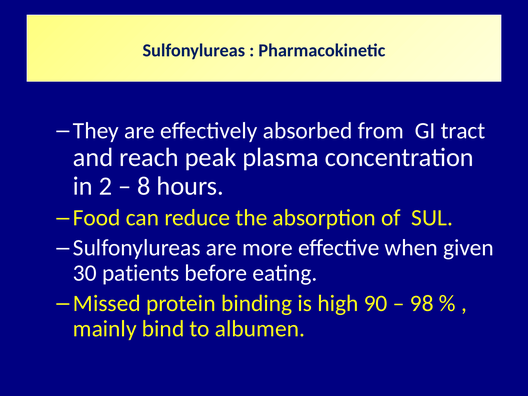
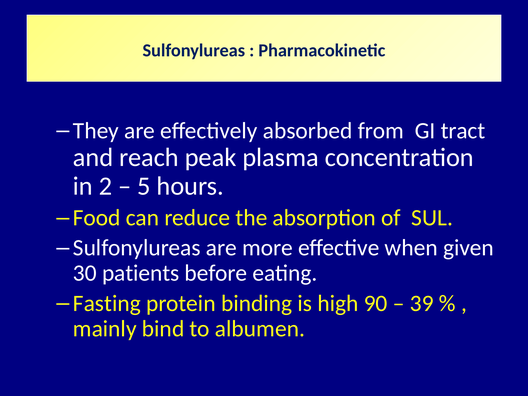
8: 8 -> 5 (144, 186)
Missed: Missed -> Fasting (107, 303)
98: 98 -> 39 (422, 303)
